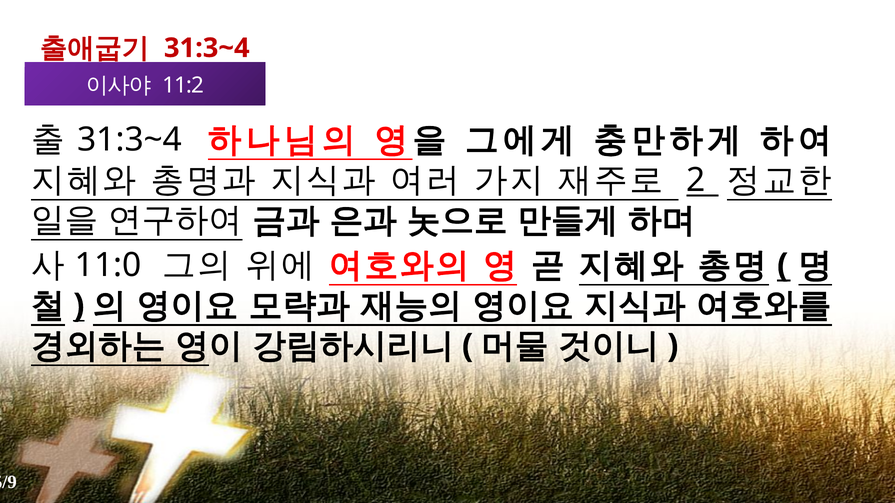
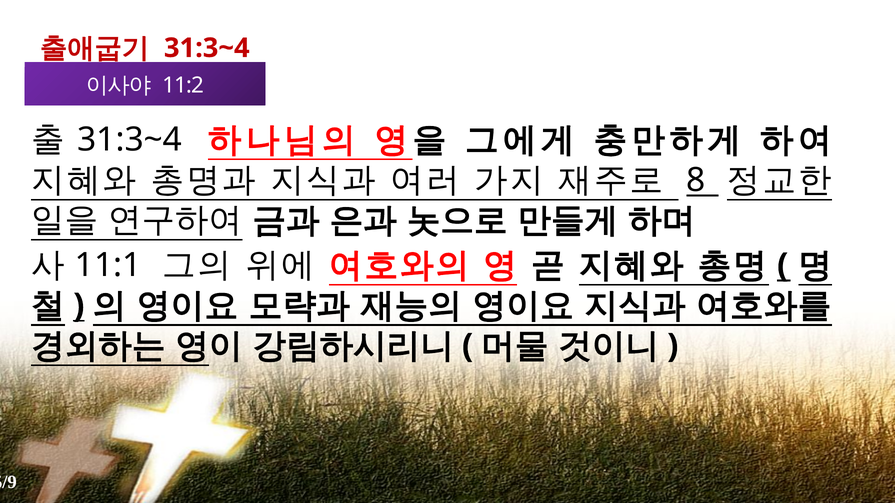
2: 2 -> 8 (696, 180)
11:0: 11:0 -> 11:1 (108, 266)
